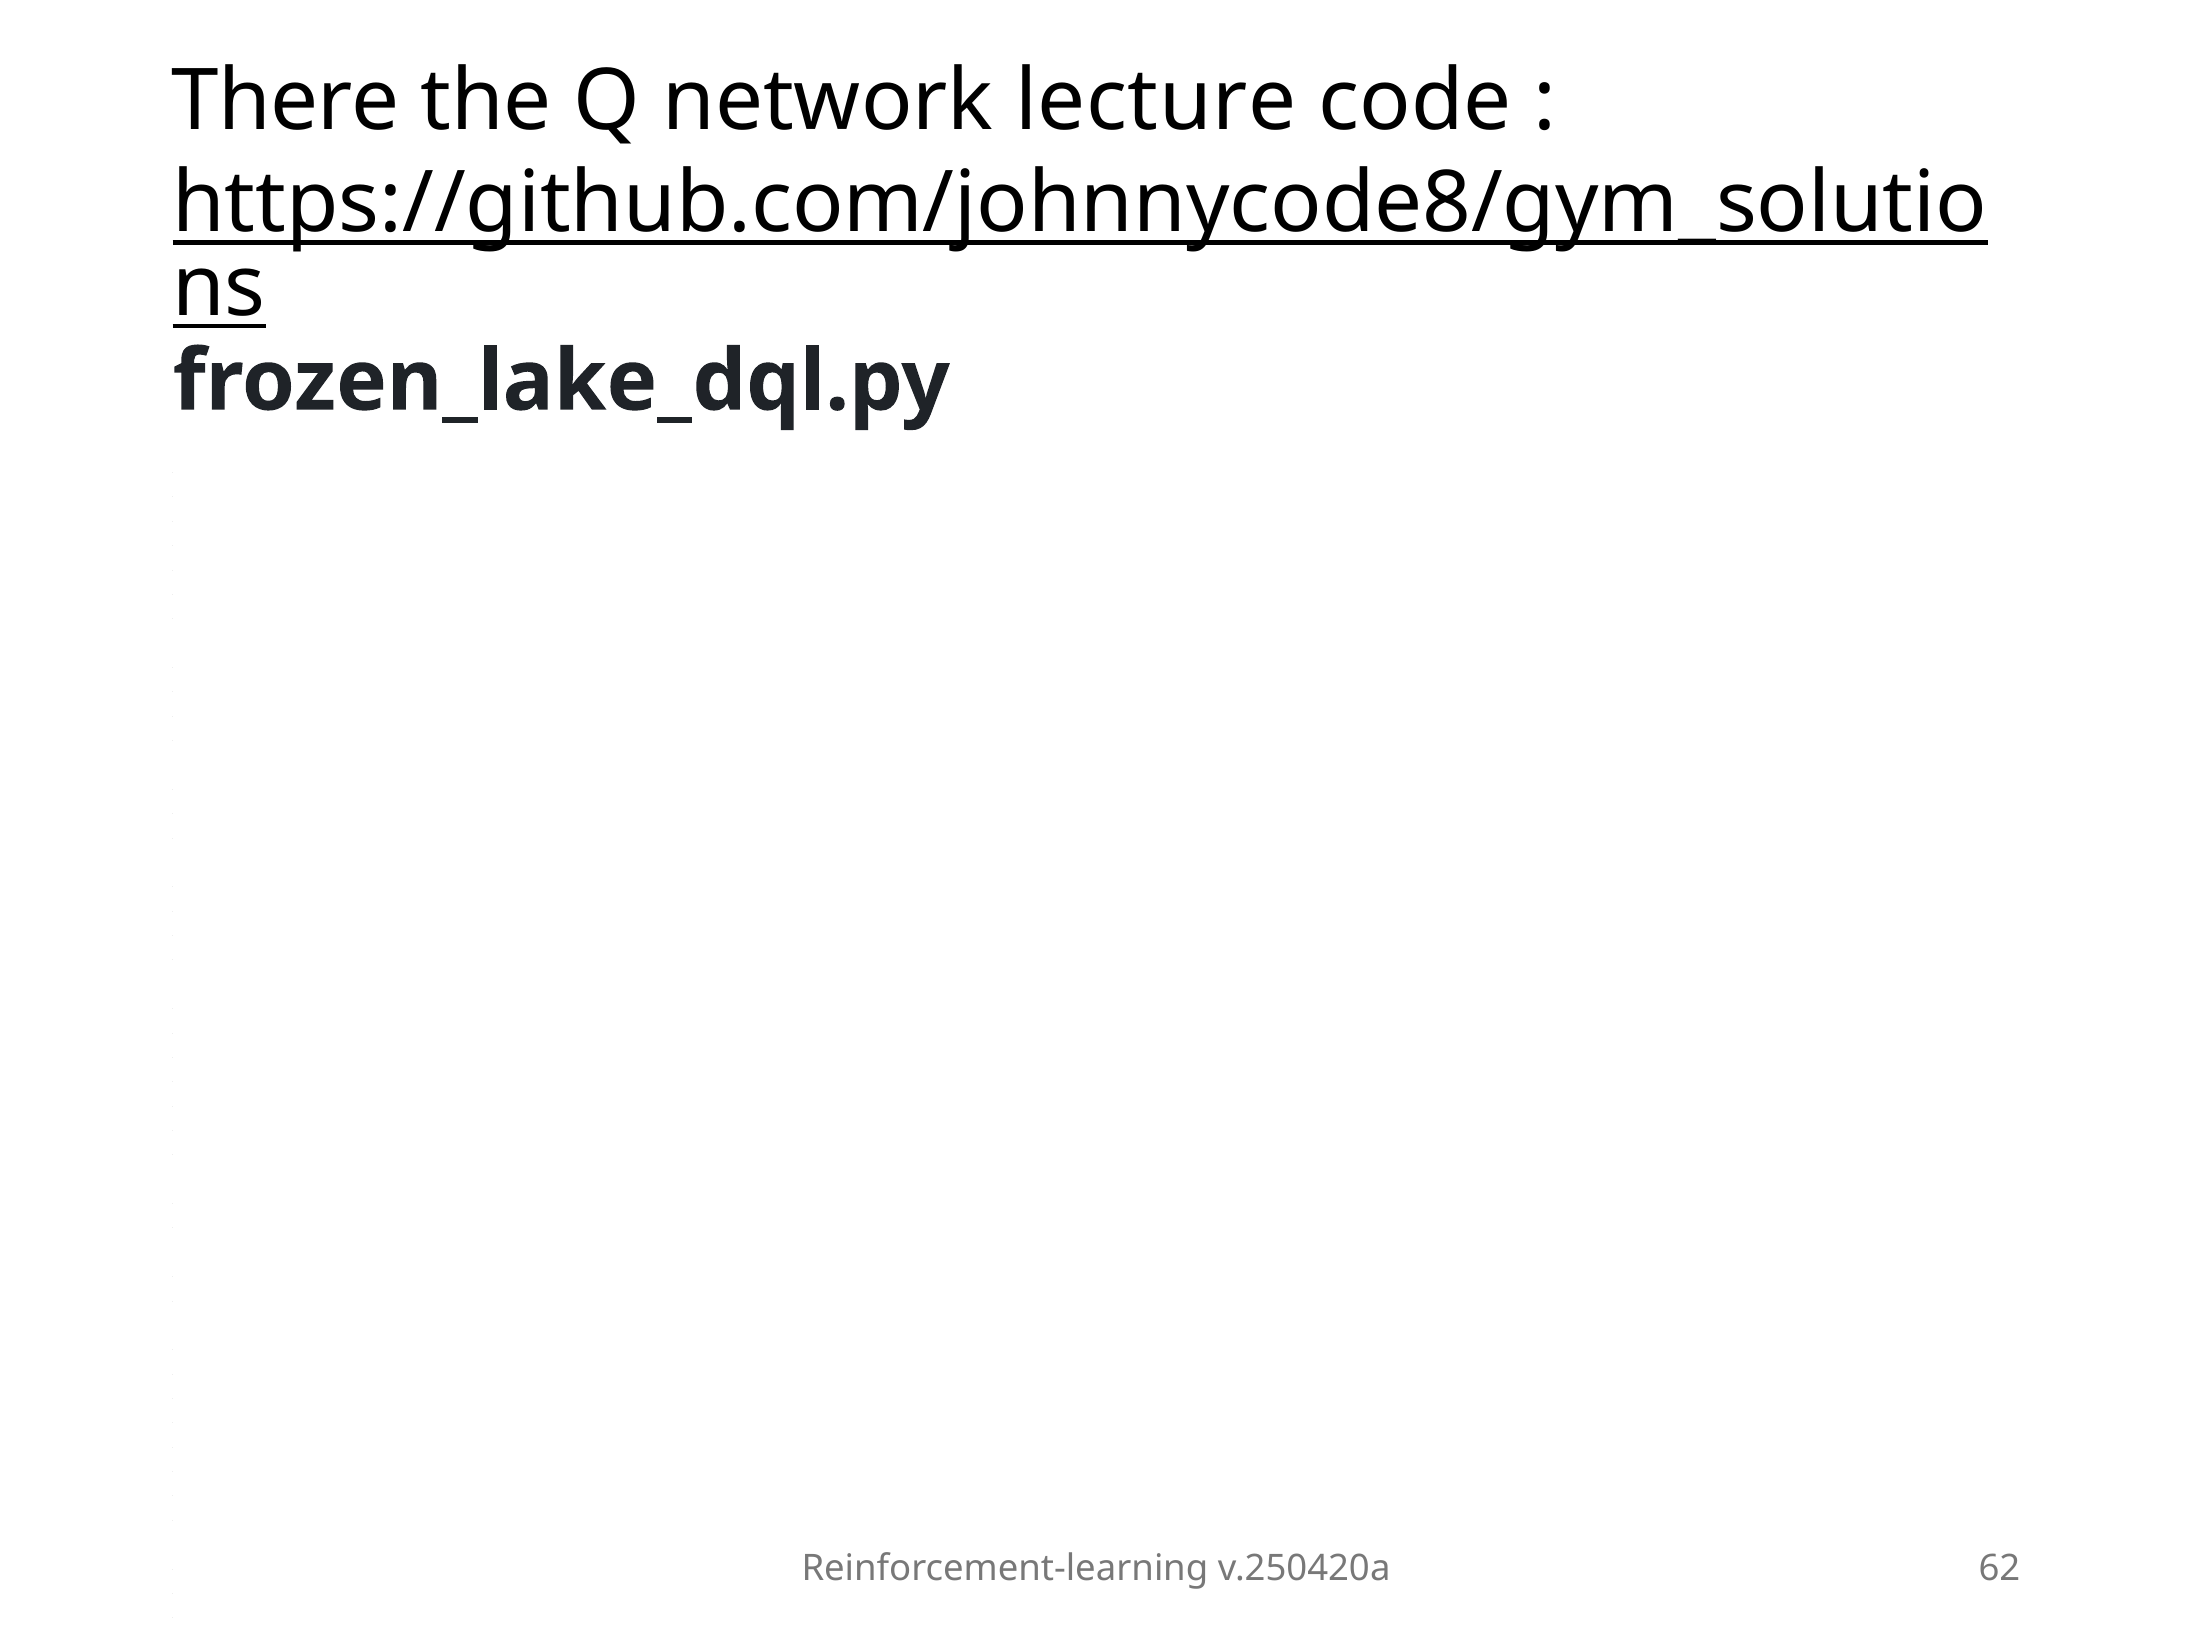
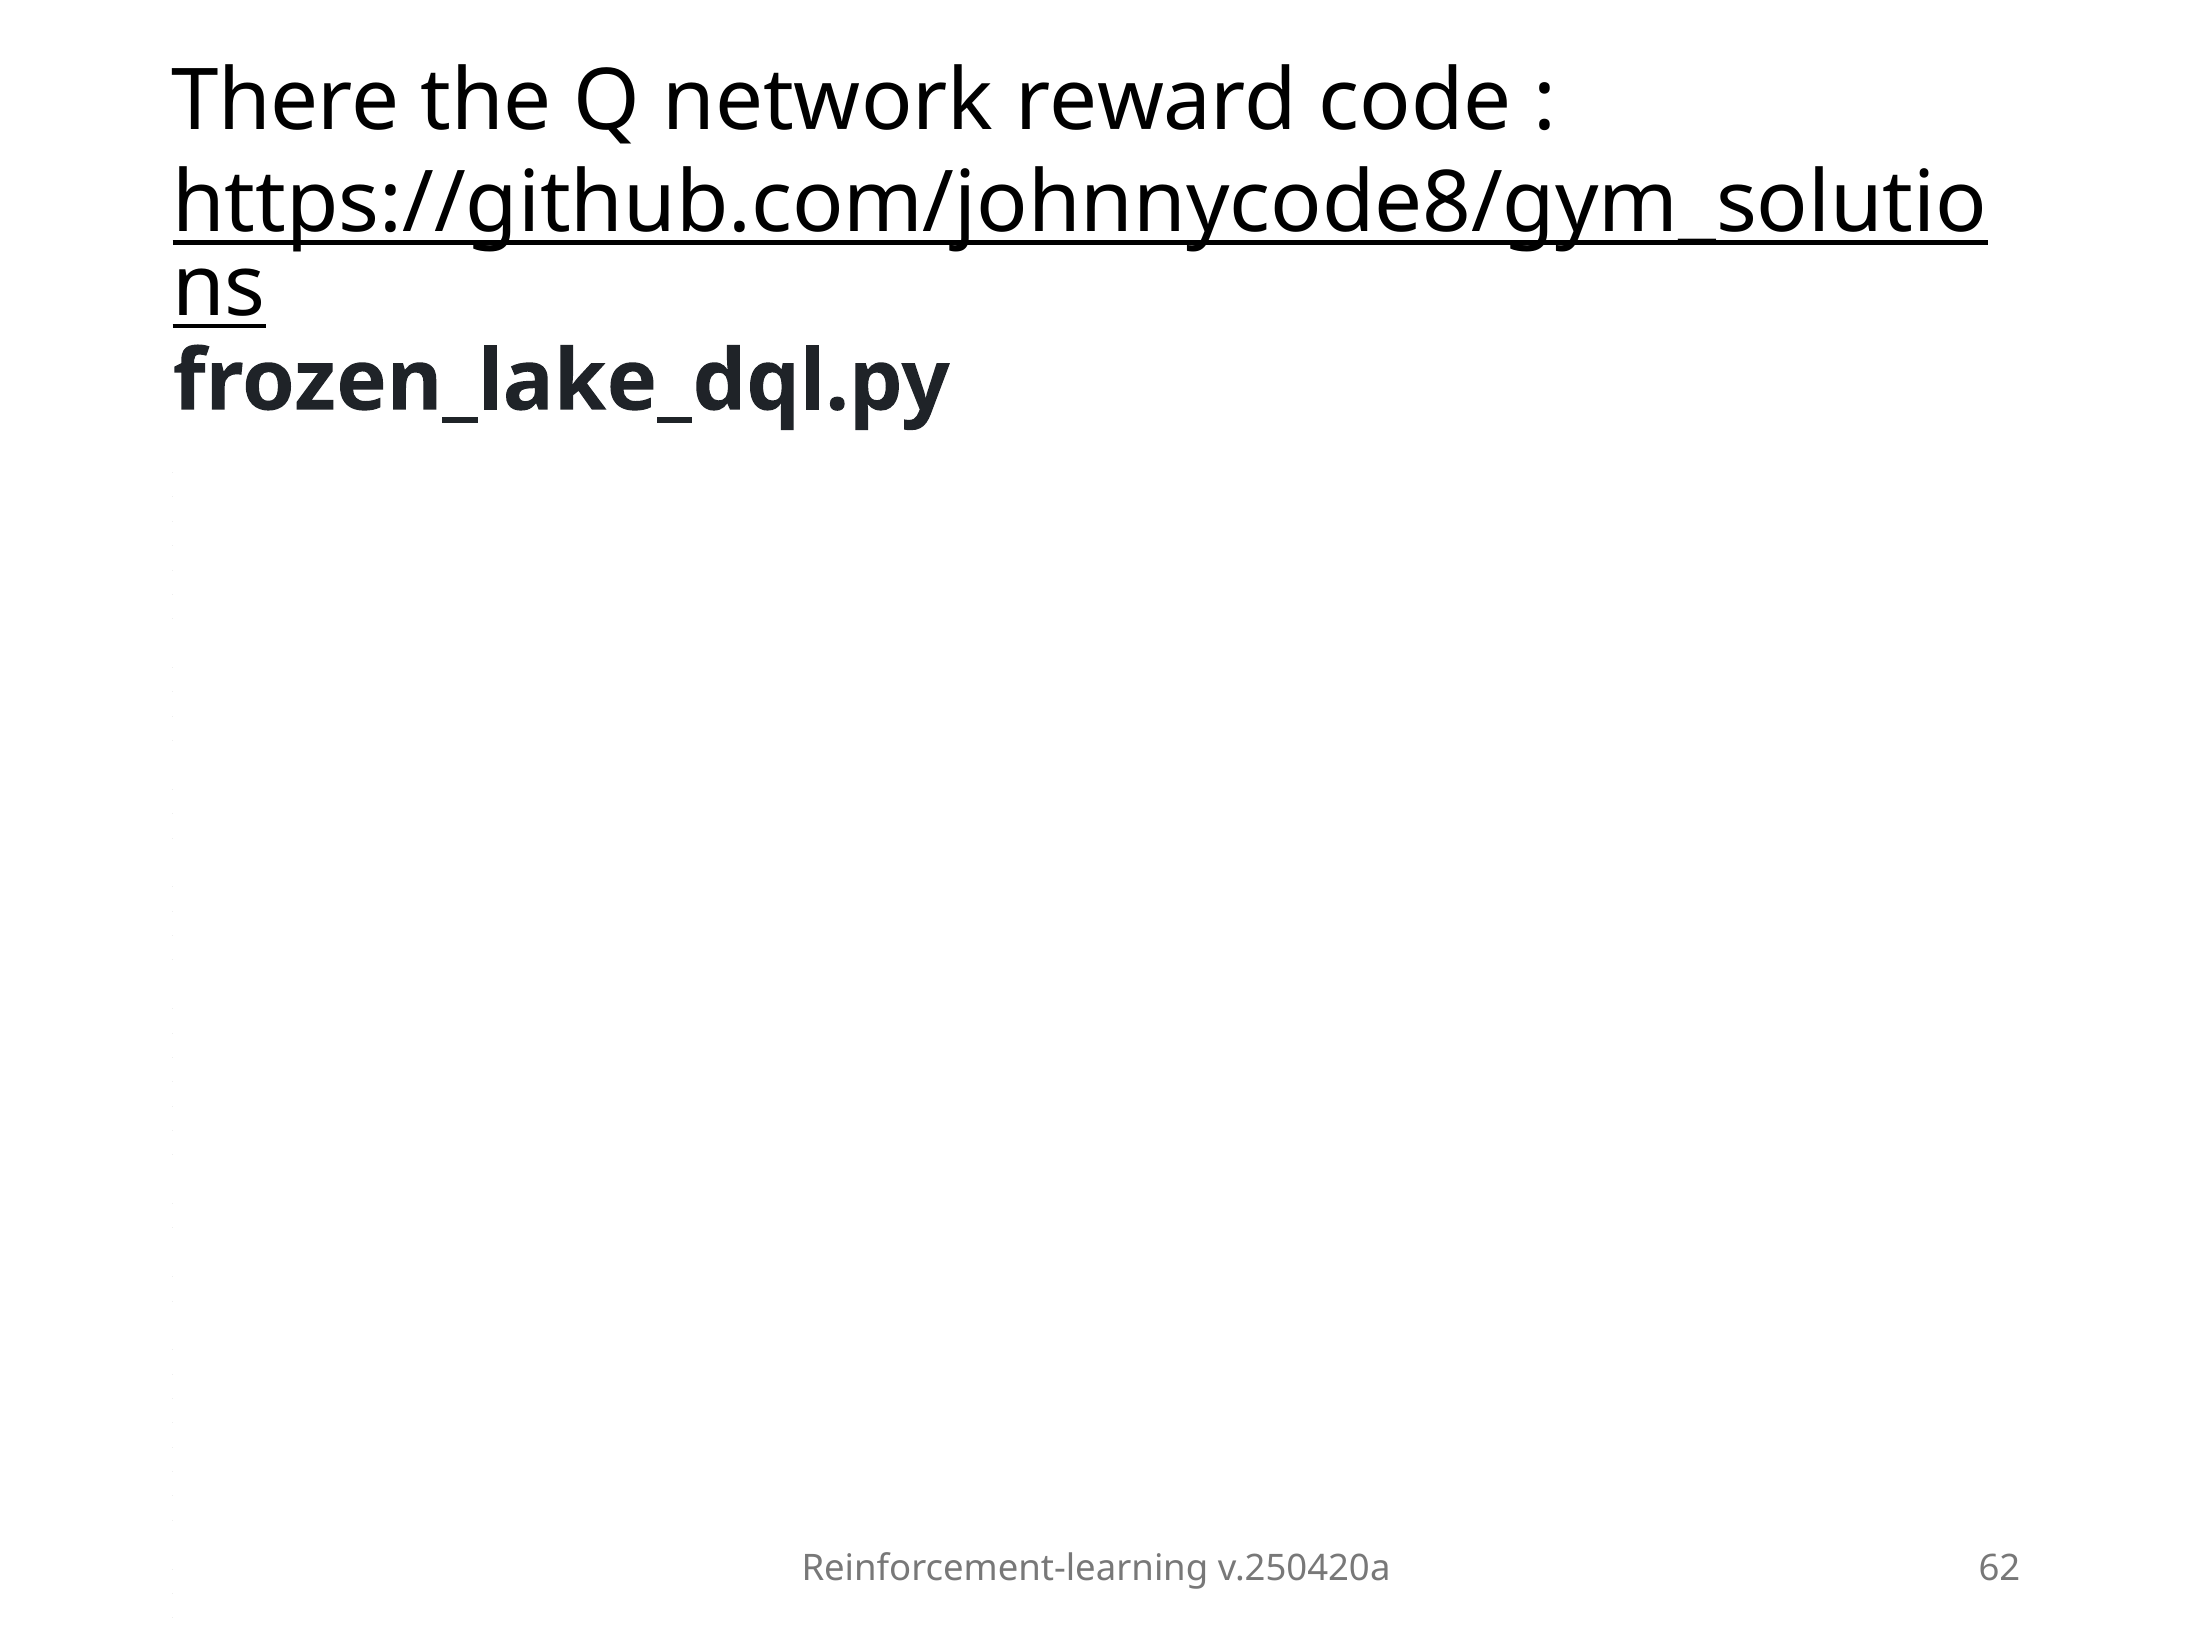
lecture: lecture -> reward (1156, 102)
